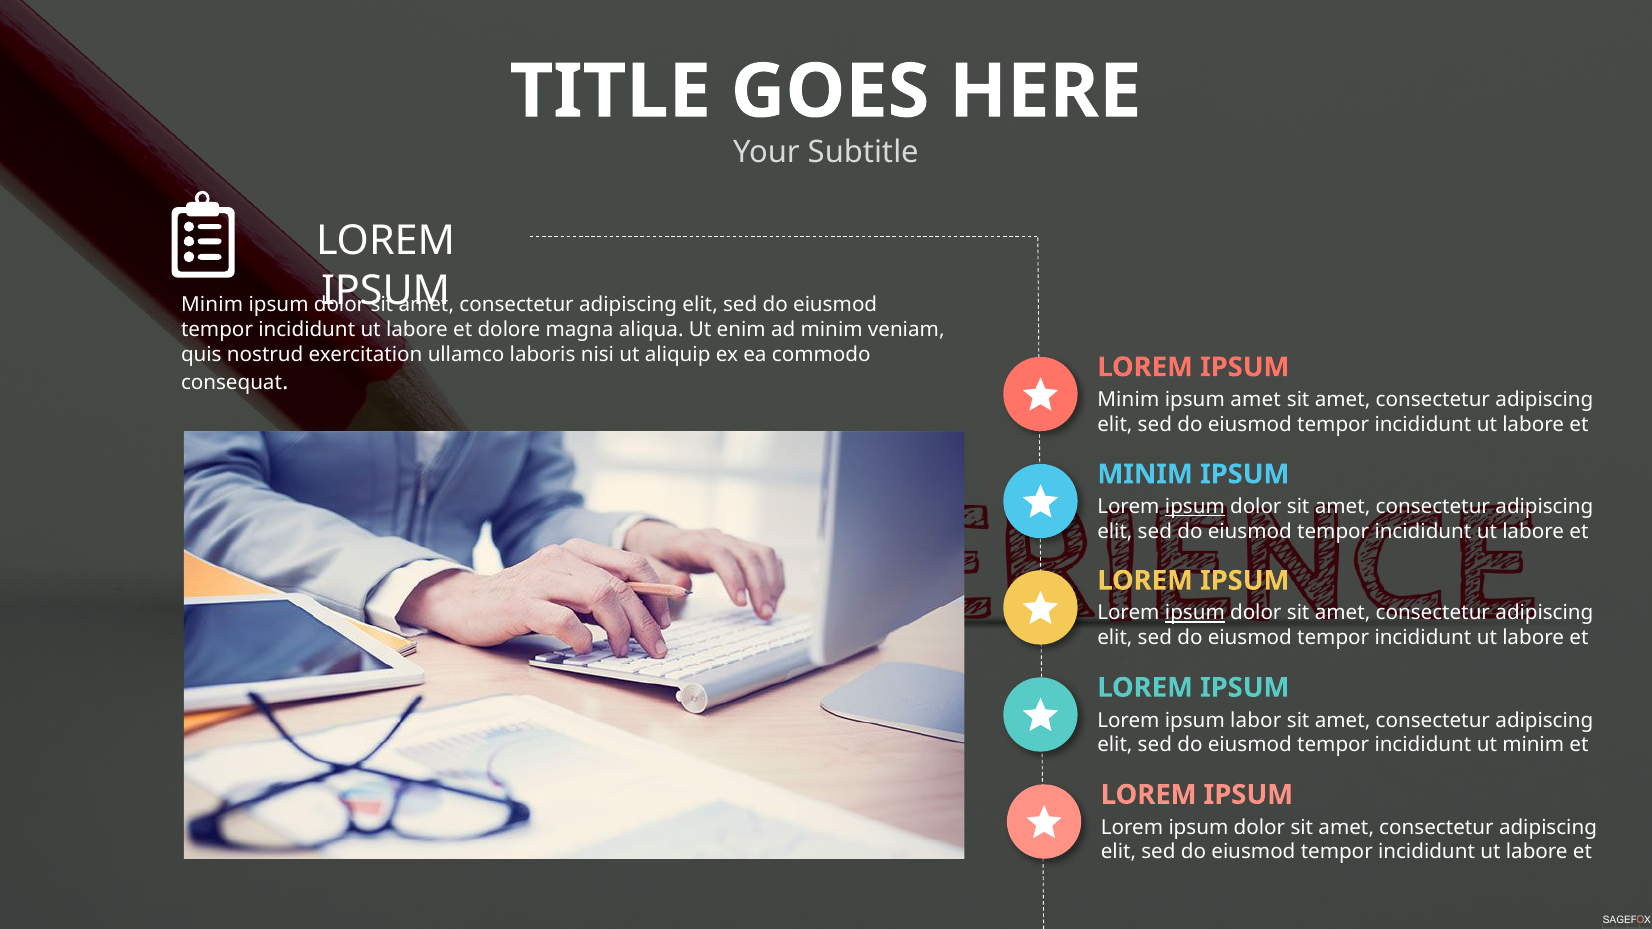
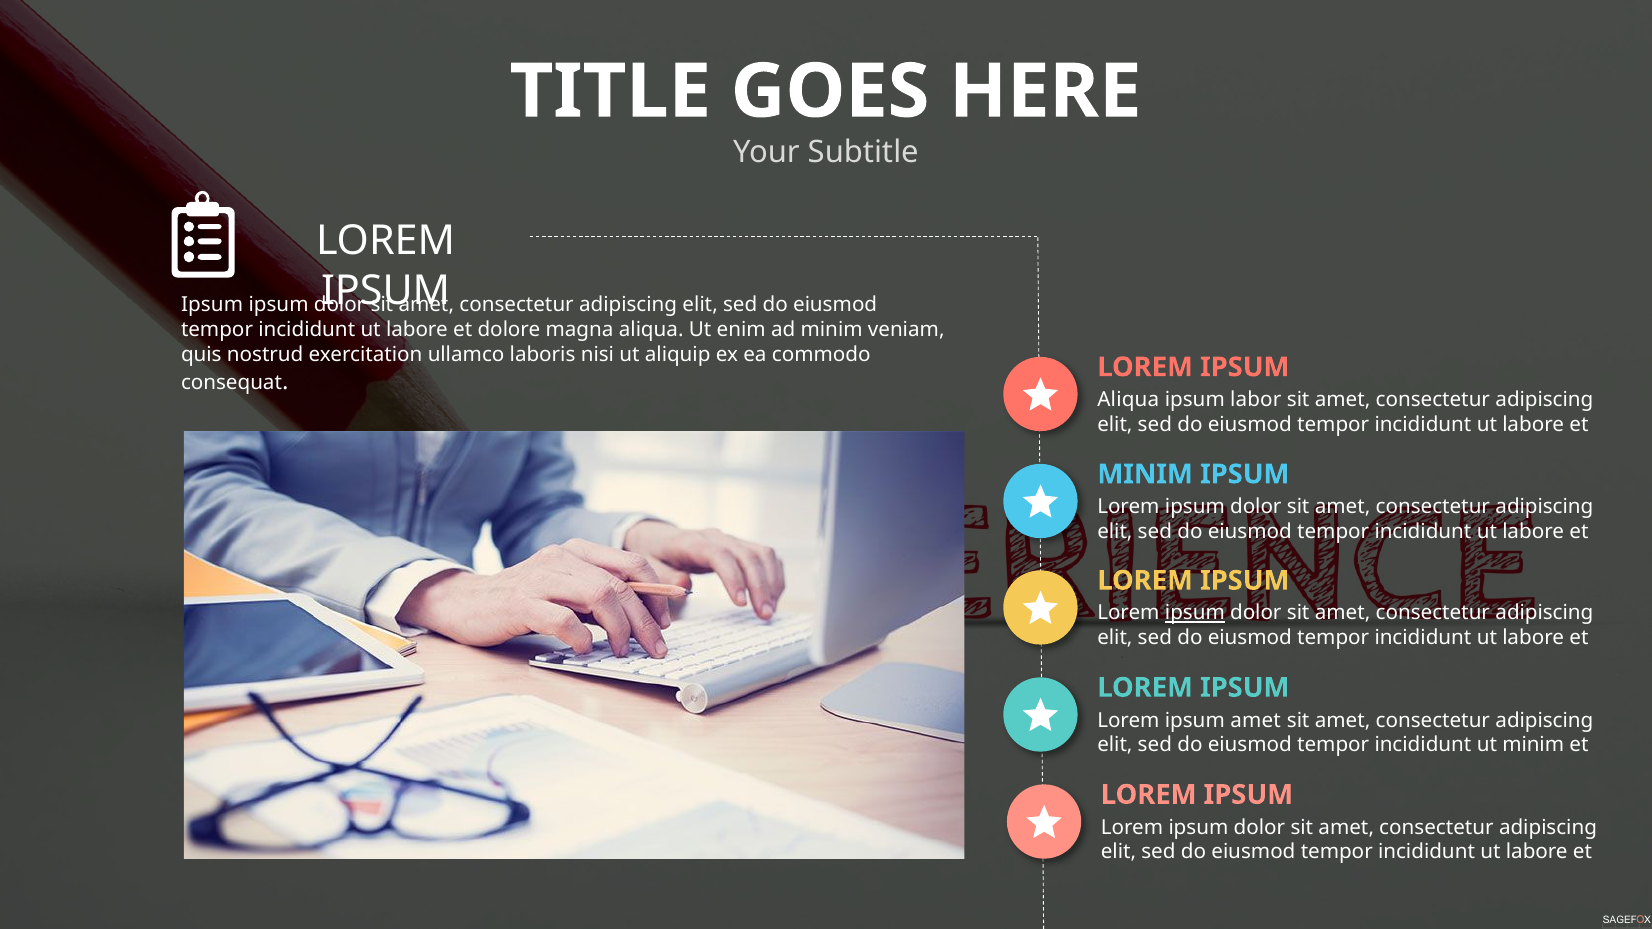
Minim: Minim -> Ipsum (212, 305)
Minim: Minim -> Aliqua (1128, 400)
ipsum amet: amet -> labor (1256, 400)
ipsum underline: present -> none (1195, 507)
ipsum labor: labor -> amet (1256, 720)
